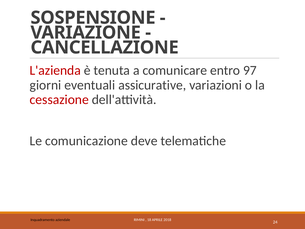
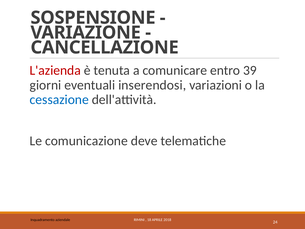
97: 97 -> 39 (250, 70)
assicurative: assicurative -> inserendosi (152, 85)
cessazione colour: red -> blue (59, 100)
